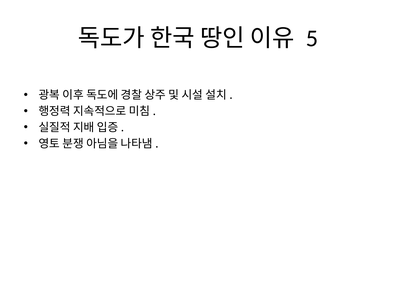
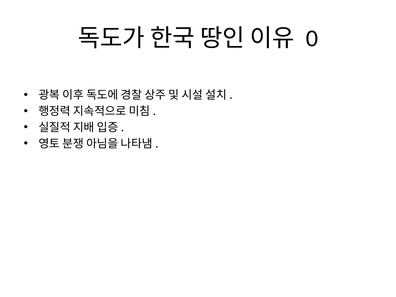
5: 5 -> 0 (312, 38)
